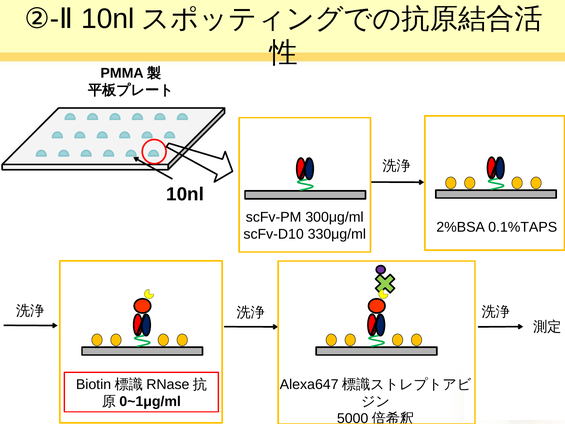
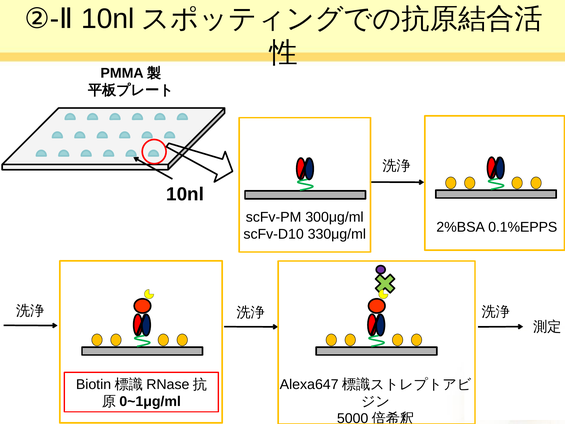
0.1%TAPS: 0.1%TAPS -> 0.1%EPPS (523, 227)
